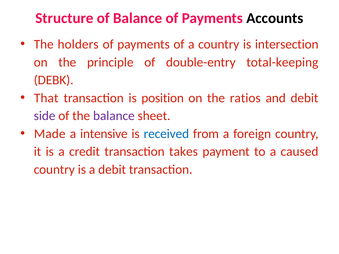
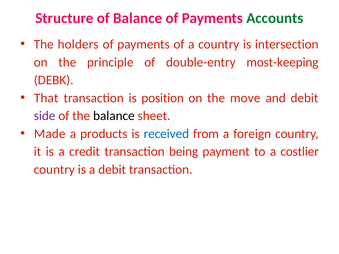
Accounts colour: black -> green (275, 18)
total-keeping: total-keeping -> most-keeping (282, 62)
ratios: ratios -> move (245, 98)
balance colour: purple -> black (114, 116)
intensive: intensive -> products (104, 134)
takes: takes -> being (184, 152)
caused: caused -> costlier (300, 152)
